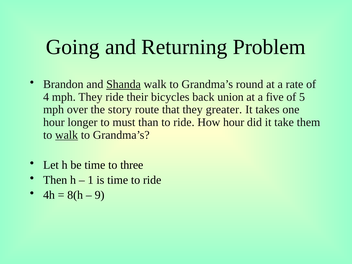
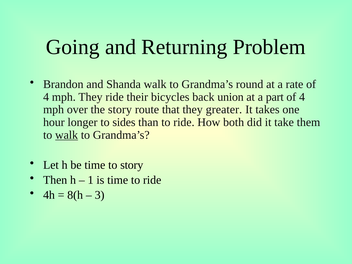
Shanda underline: present -> none (124, 84)
five: five -> part (275, 97)
5: 5 -> 4 (302, 97)
must: must -> sides (124, 122)
How hour: hour -> both (234, 122)
to three: three -> story (132, 165)
9: 9 -> 3 (100, 195)
